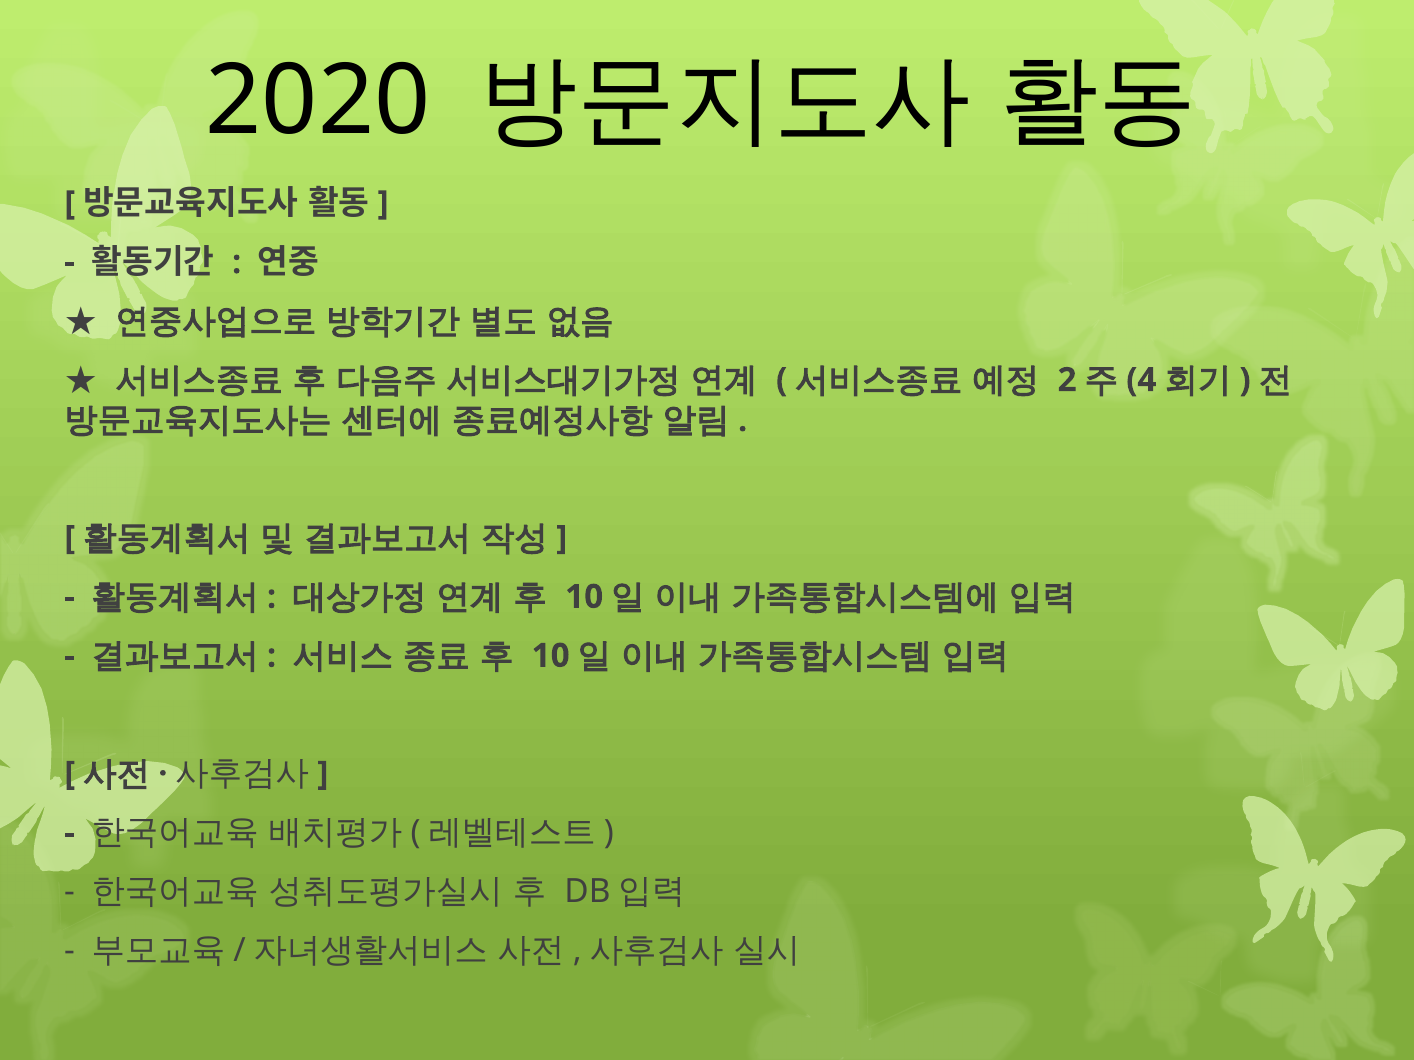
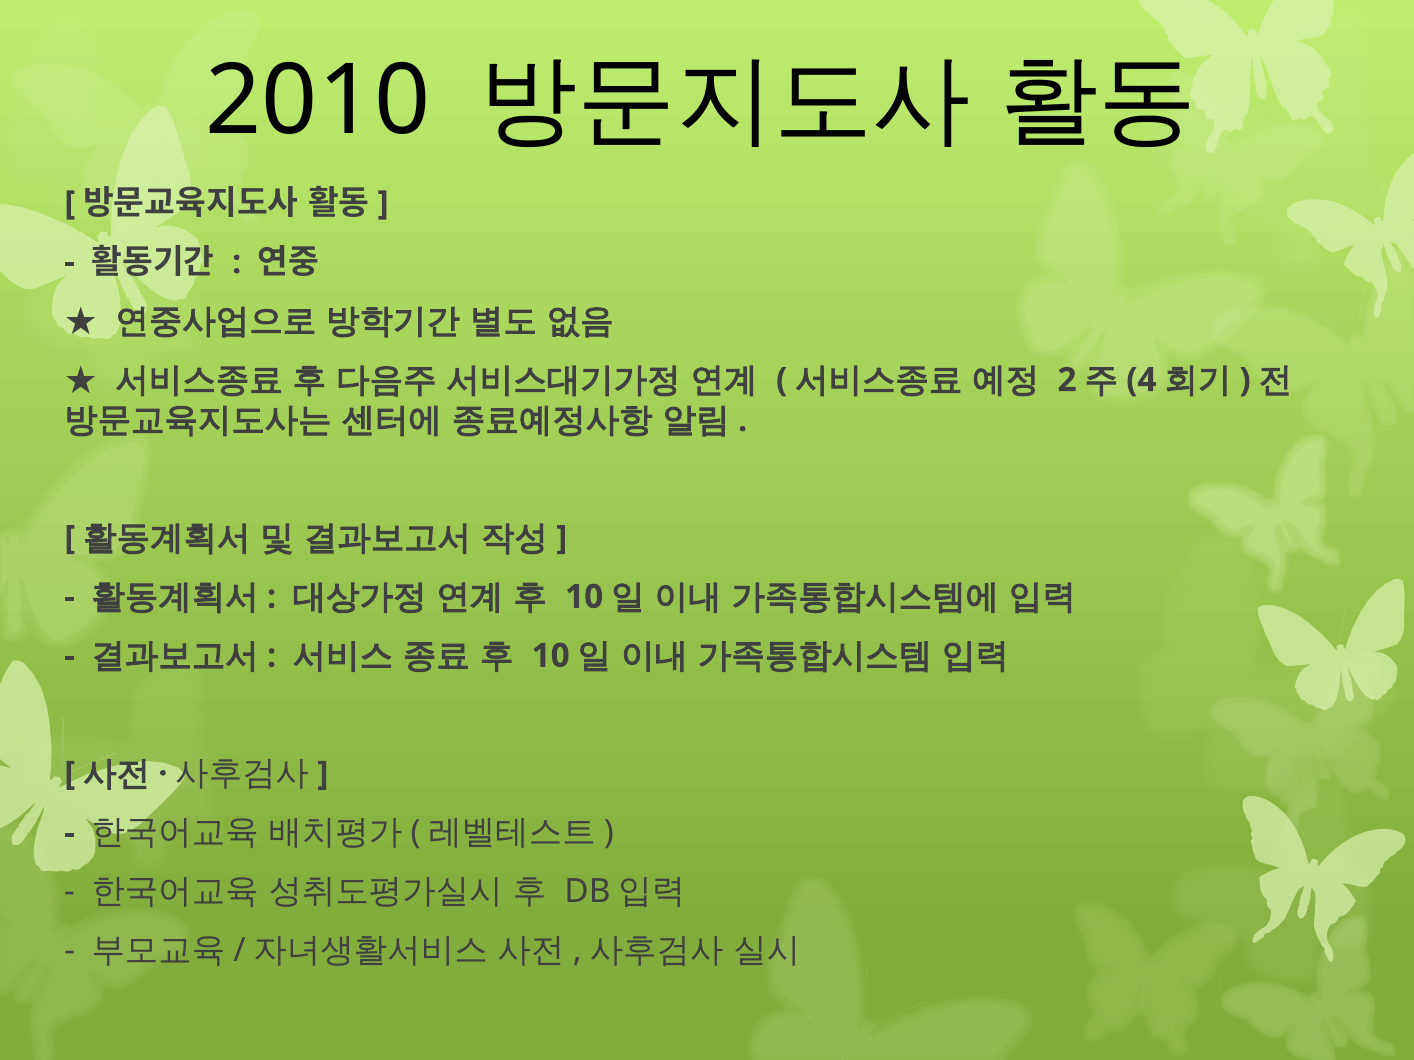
2020: 2020 -> 2010 (318, 101)
